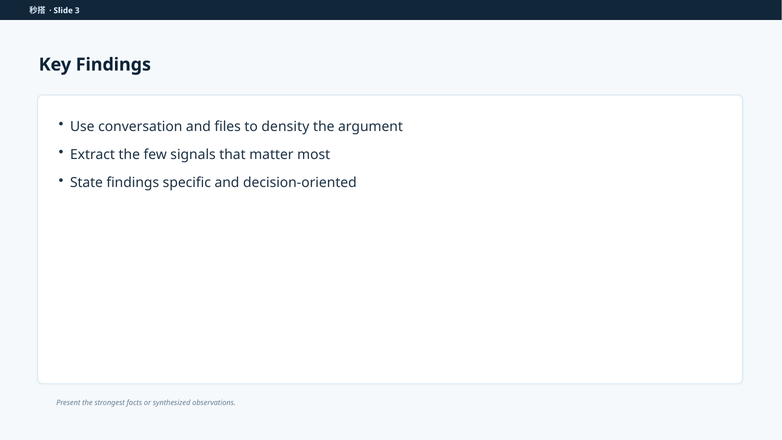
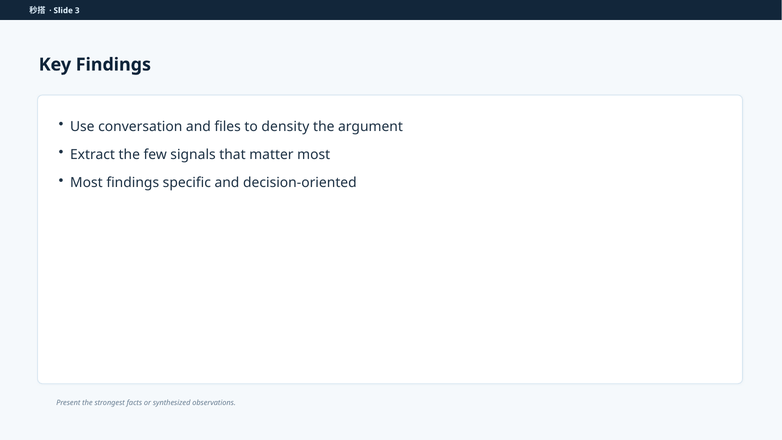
State: State -> Most (86, 183)
